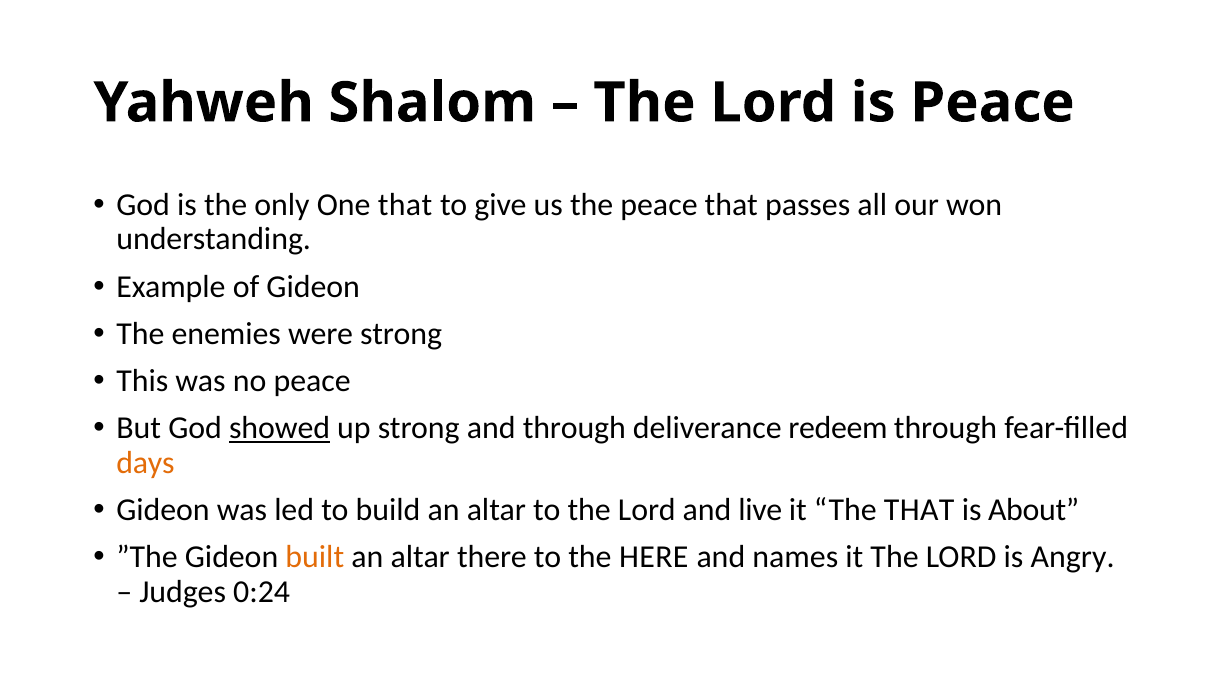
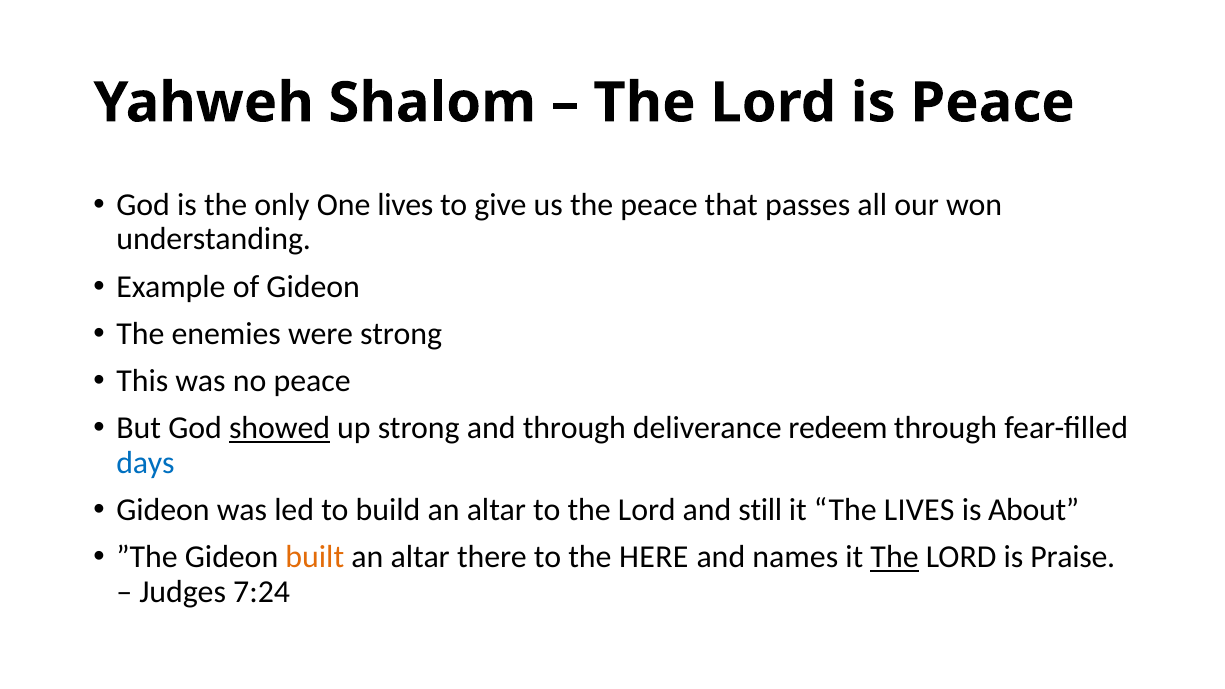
One that: that -> lives (405, 205)
days colour: orange -> blue (145, 463)
live: live -> still (760, 510)
The THAT: THAT -> LIVES (919, 510)
The underline: none -> present (895, 557)
Angry: Angry -> Praise (1073, 557)
0:24: 0:24 -> 7:24 (262, 592)
